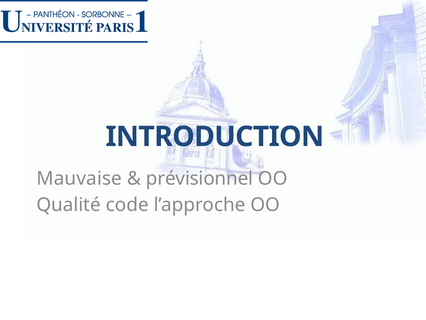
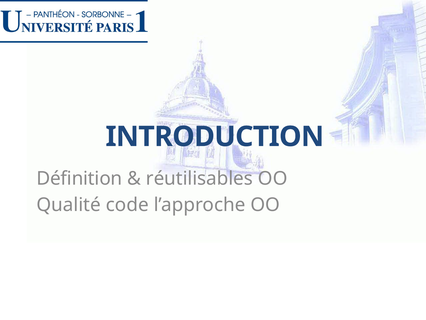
Mauvaise: Mauvaise -> Définition (79, 178)
prévisionnel: prévisionnel -> réutilisables (199, 178)
